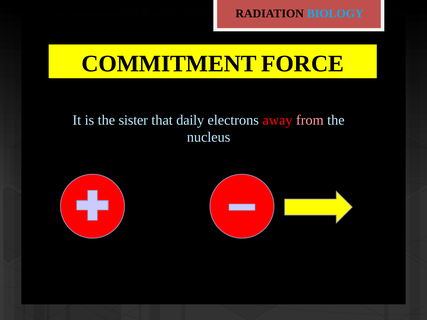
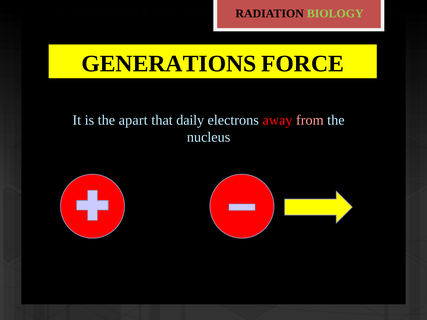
BIOLOGY colour: light blue -> light green (335, 14)
COMMITMENT: COMMITMENT -> GENERATIONS (169, 64)
sister: sister -> apart (133, 120)
